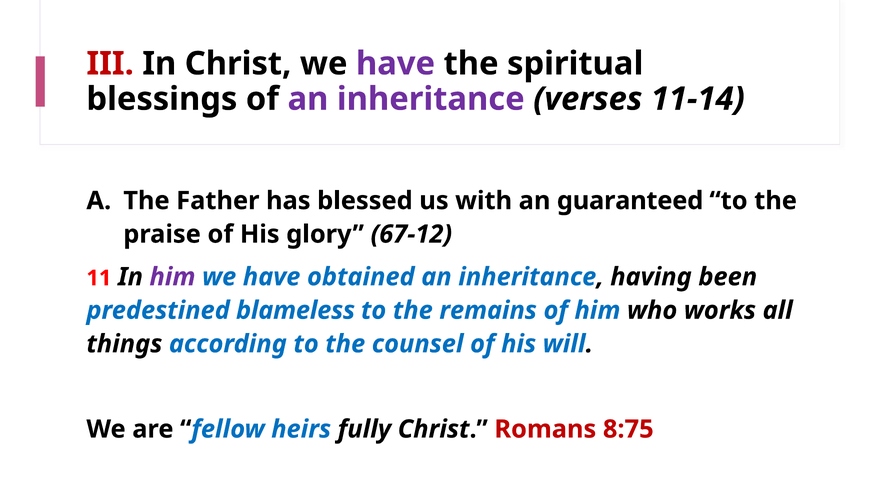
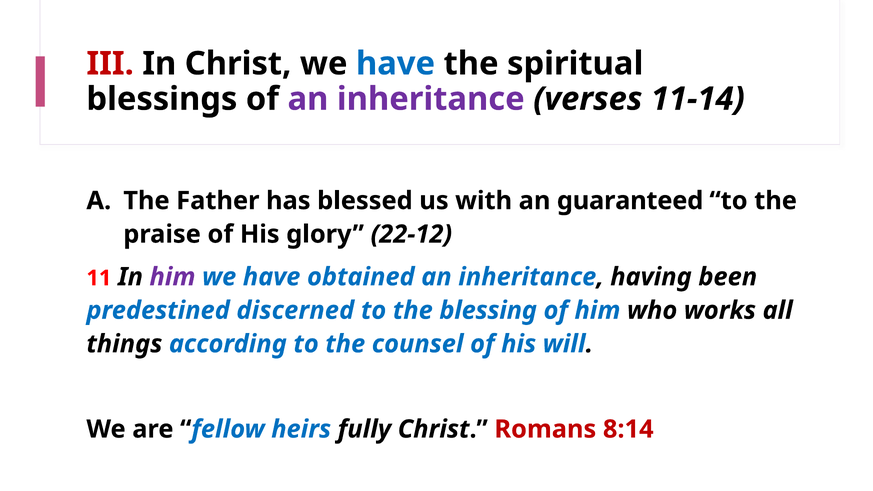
have colour: purple -> blue (396, 64)
67-12: 67-12 -> 22-12 (411, 234)
blameless: blameless -> discerned (295, 310)
remains: remains -> blessing (488, 310)
8:75: 8:75 -> 8:14 (628, 429)
